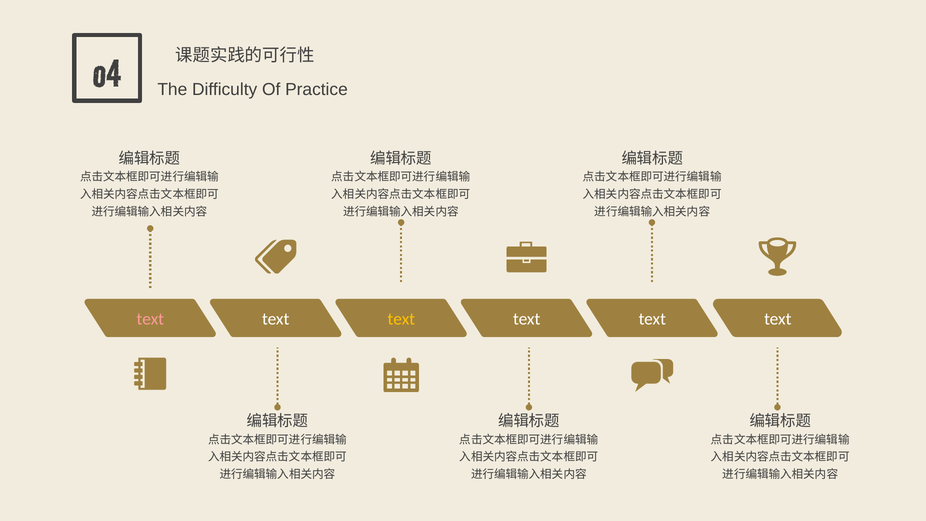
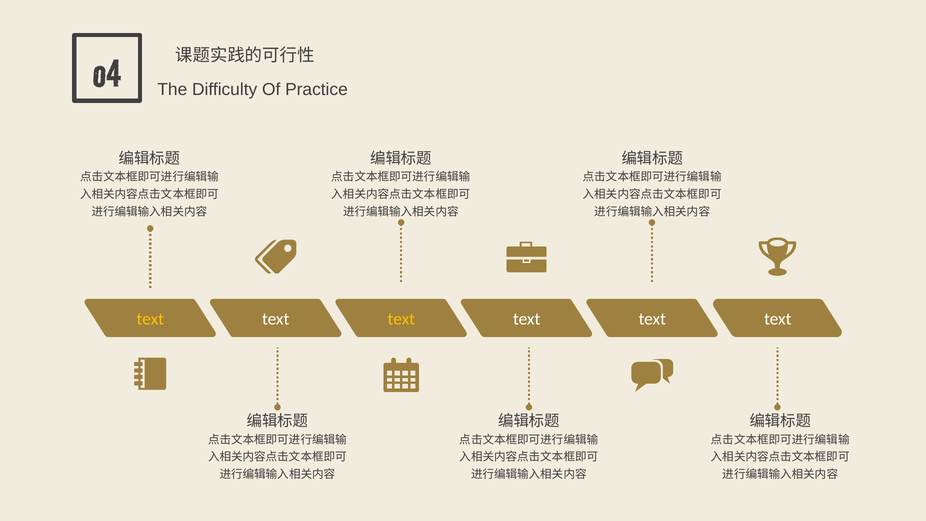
text colour: pink -> yellow (150, 319)
